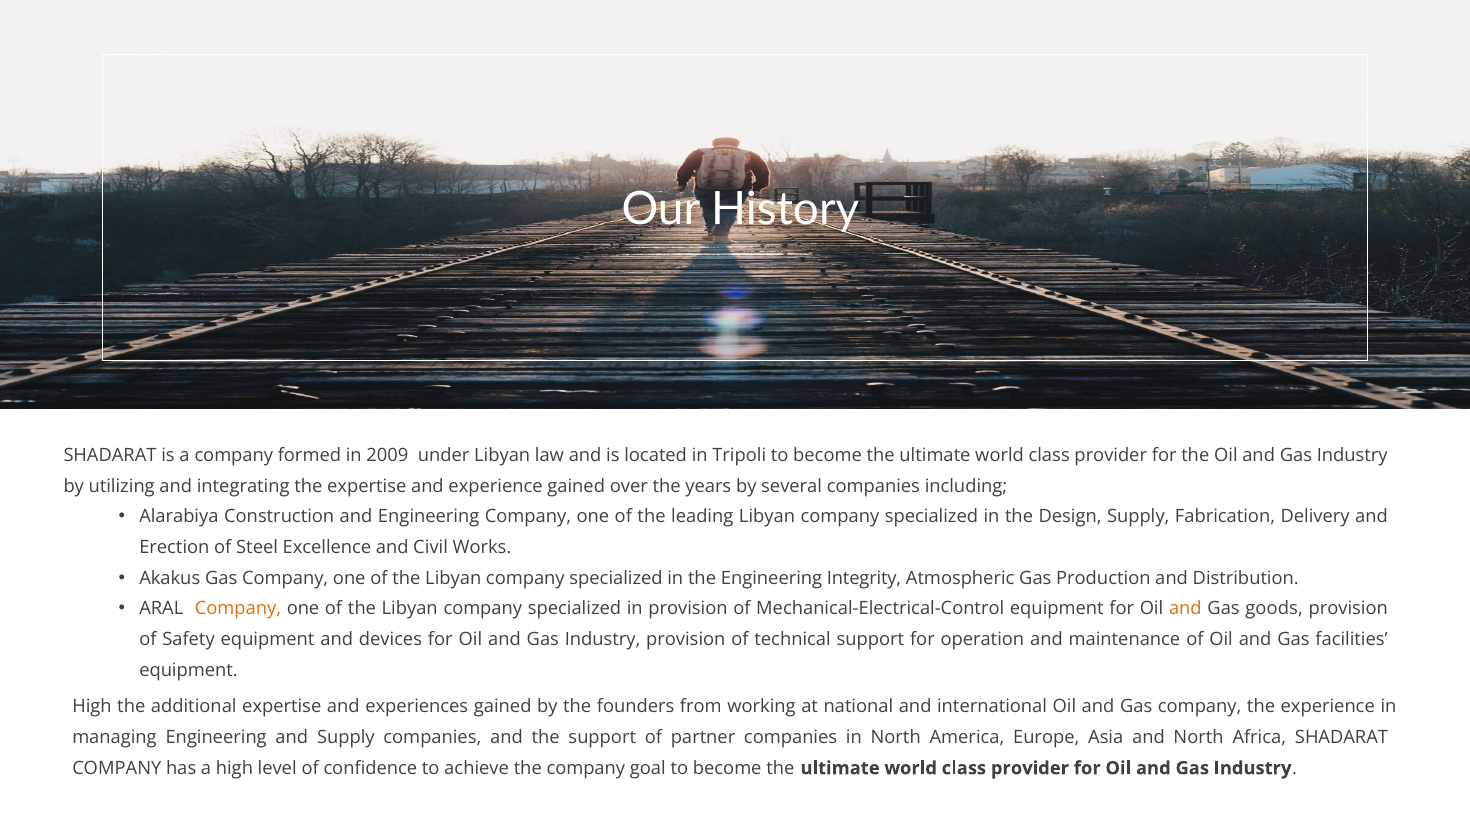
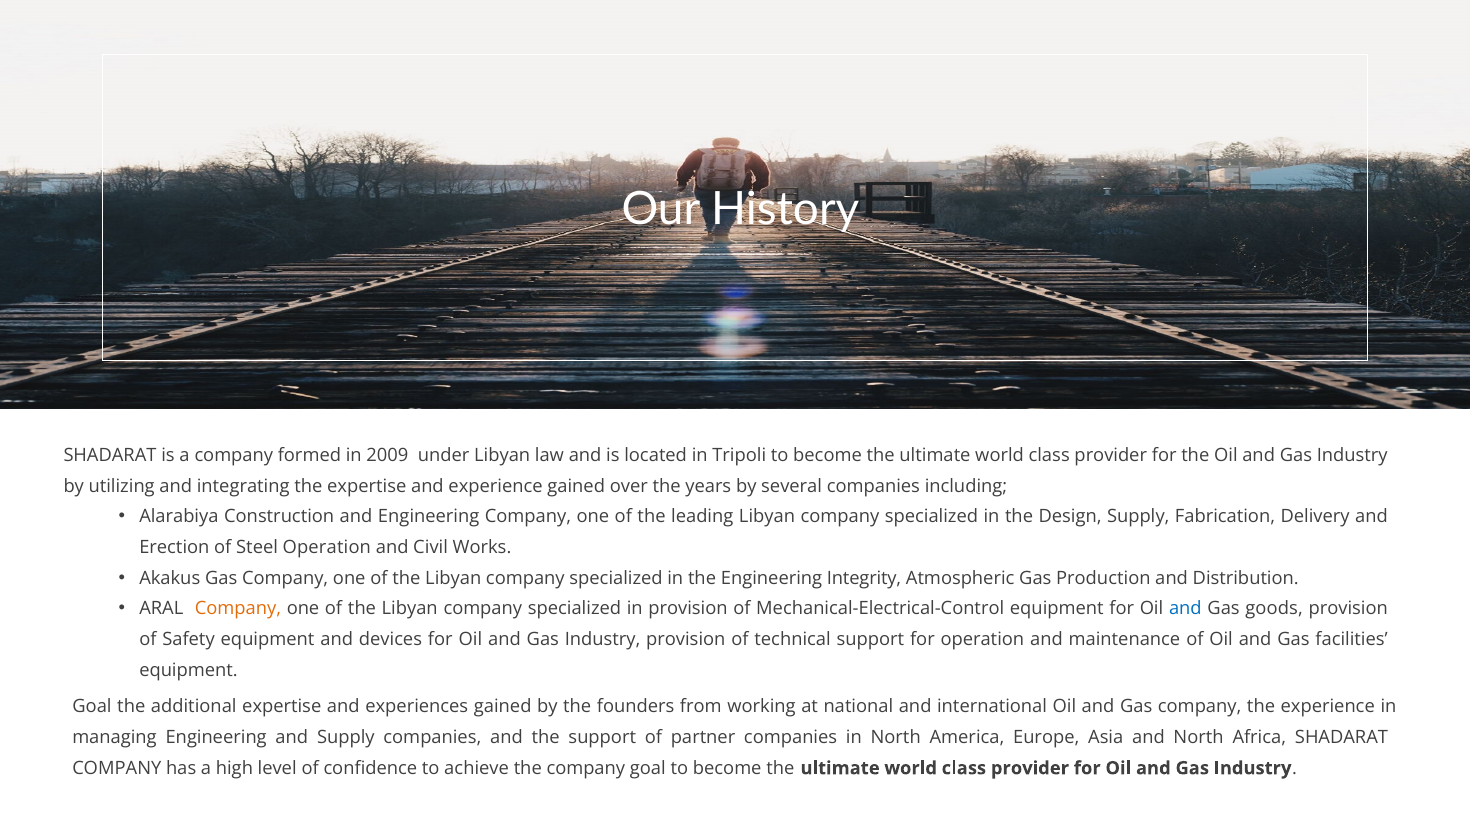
Steel Excellence: Excellence -> Operation (327, 547)
and colour: orange -> blue (1185, 609)
High: High -> Goal (92, 707)
